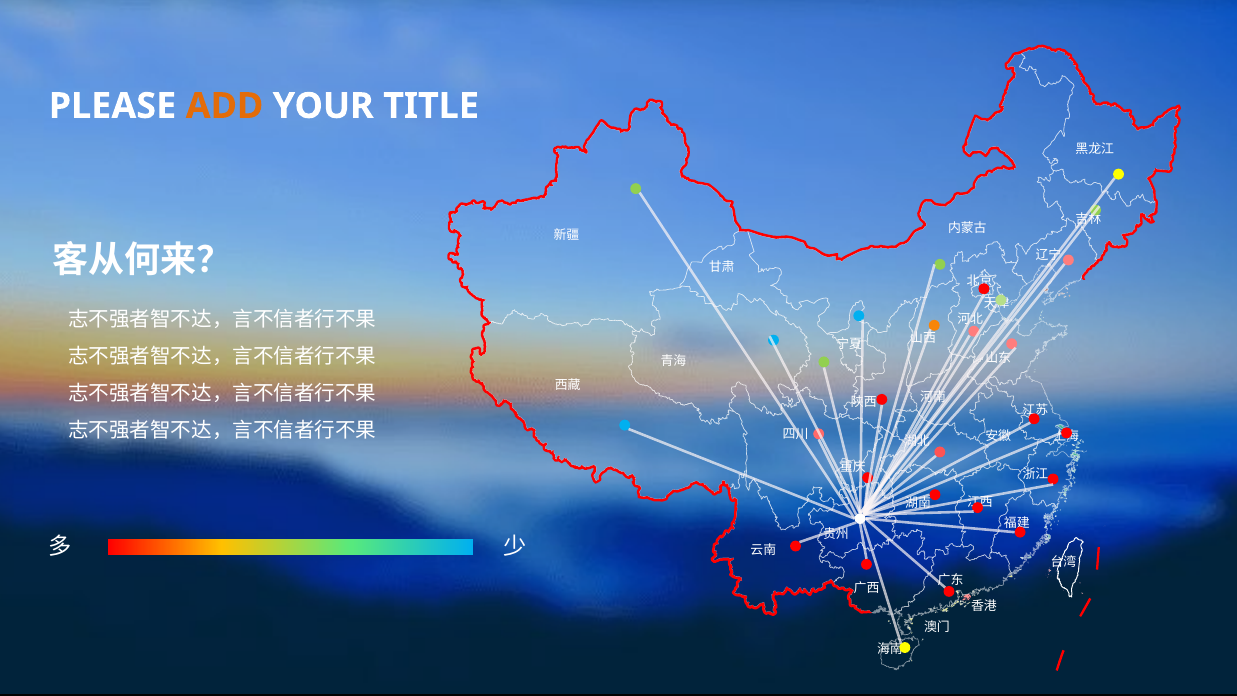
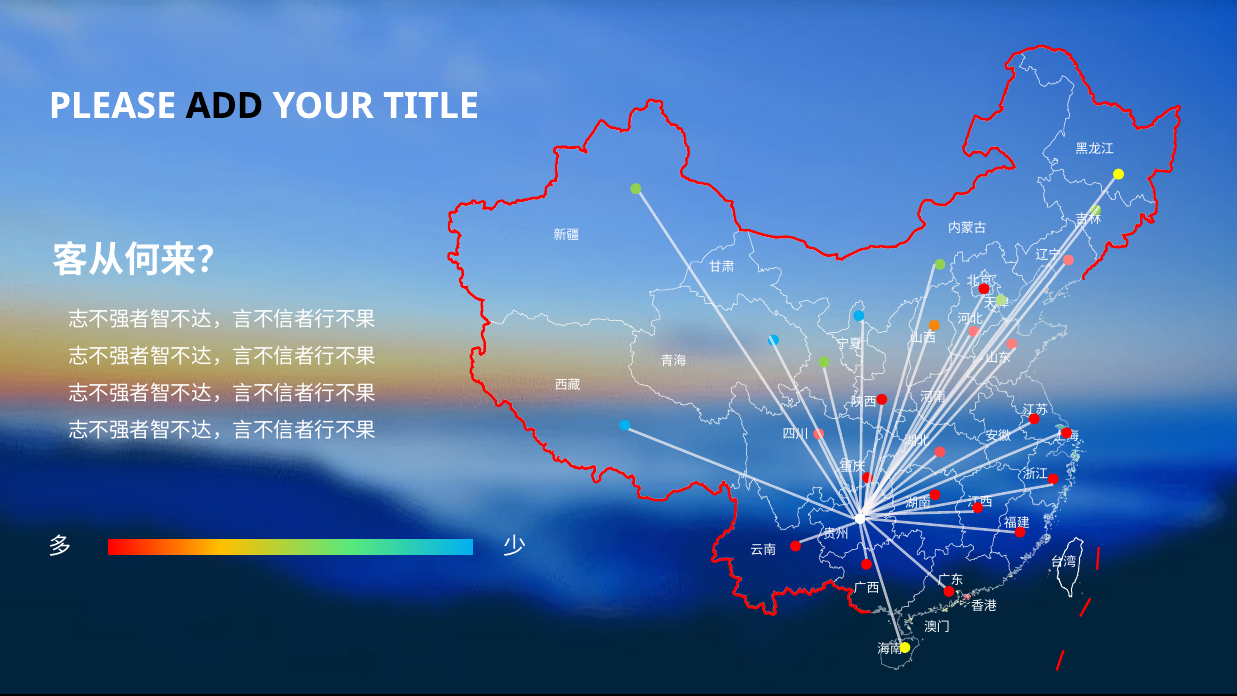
ADD colour: orange -> black (225, 106)
